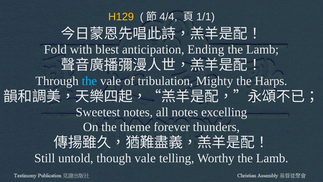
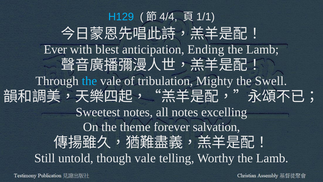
H129 colour: yellow -> light blue (121, 17)
Fold: Fold -> Ever (55, 49)
Harps: Harps -> Swell (271, 81)
thunders: thunders -> salvation (216, 127)
